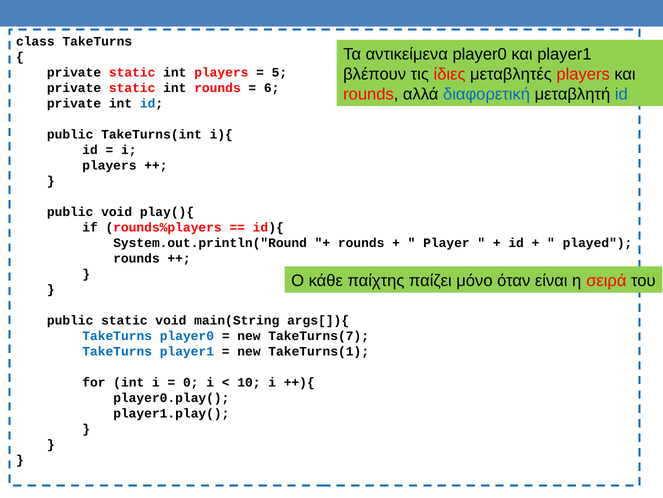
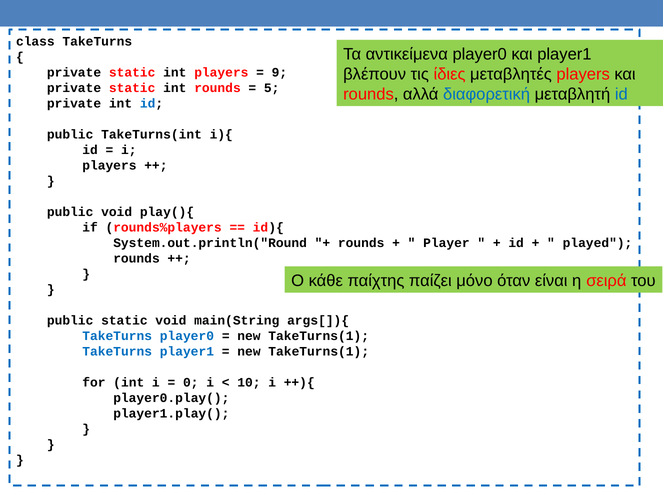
5: 5 -> 9 (279, 72)
6: 6 -> 5 (272, 88)
TakeTurns(7: TakeTurns(7 -> TakeTurns(1 (319, 335)
